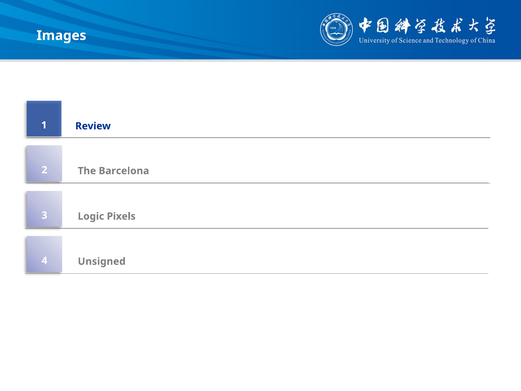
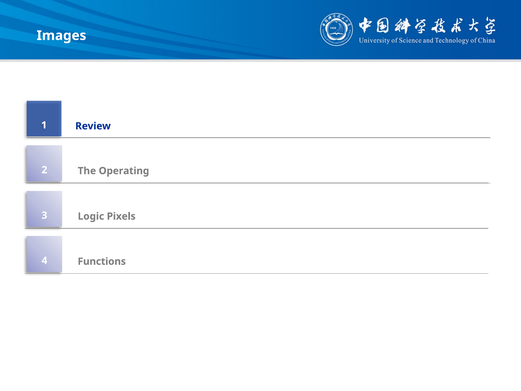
Barcelona: Barcelona -> Operating (124, 171)
Unsigned: Unsigned -> Functions (102, 261)
